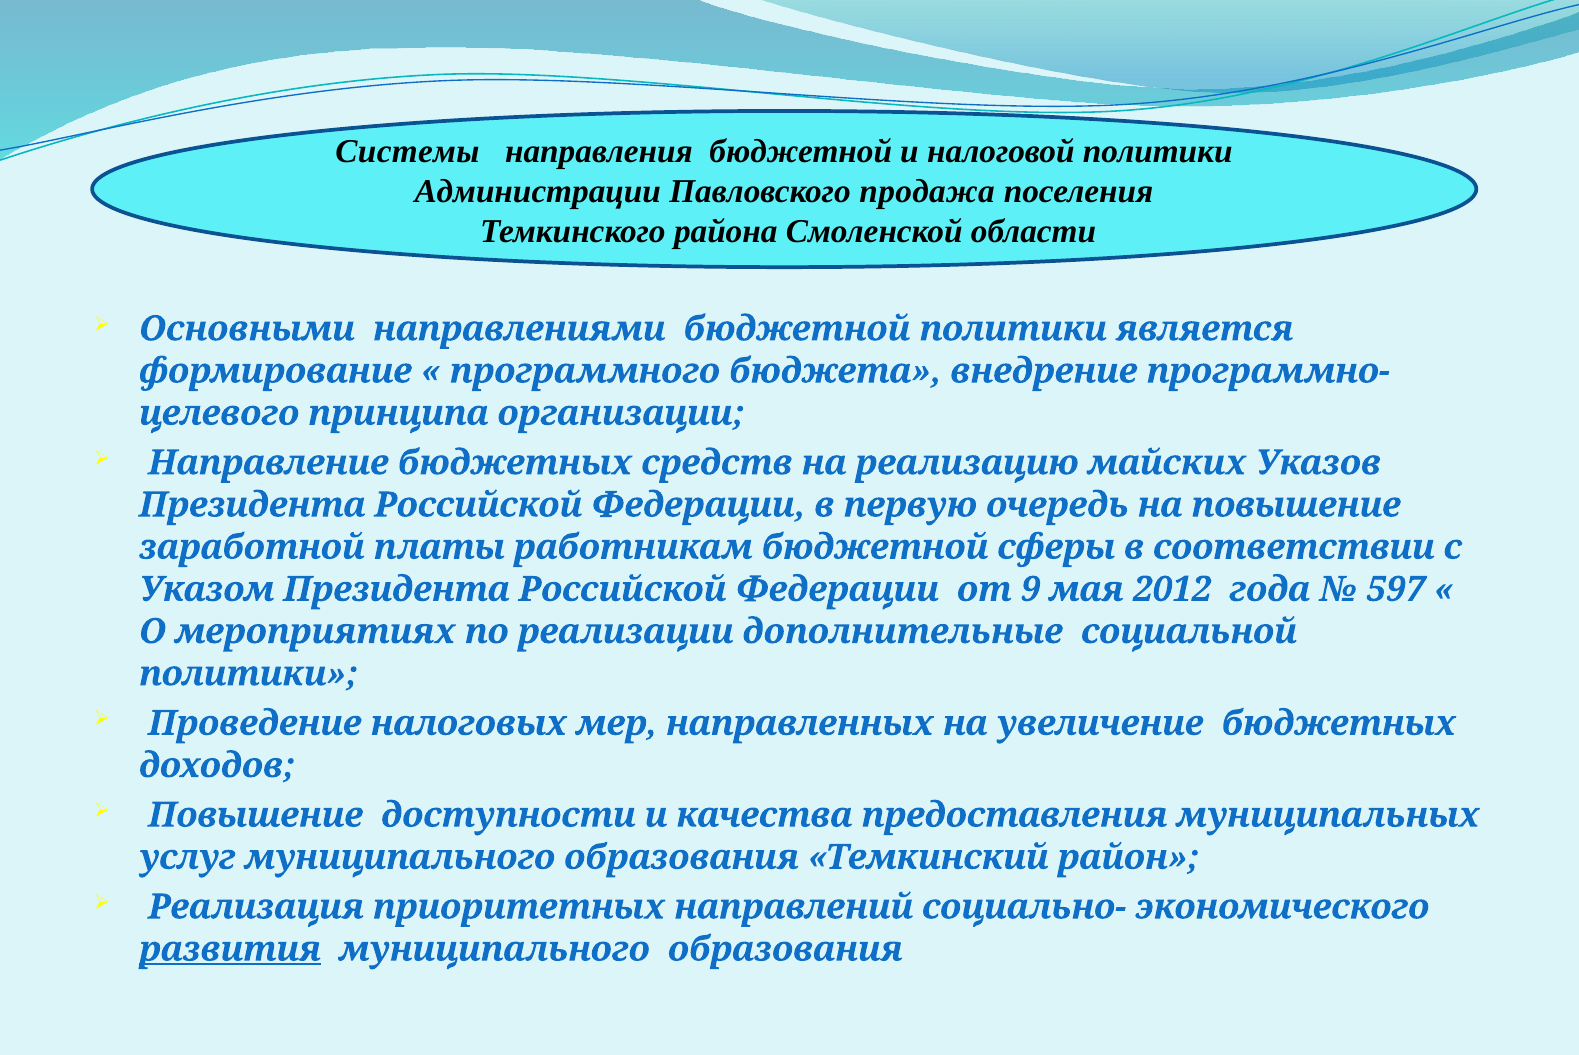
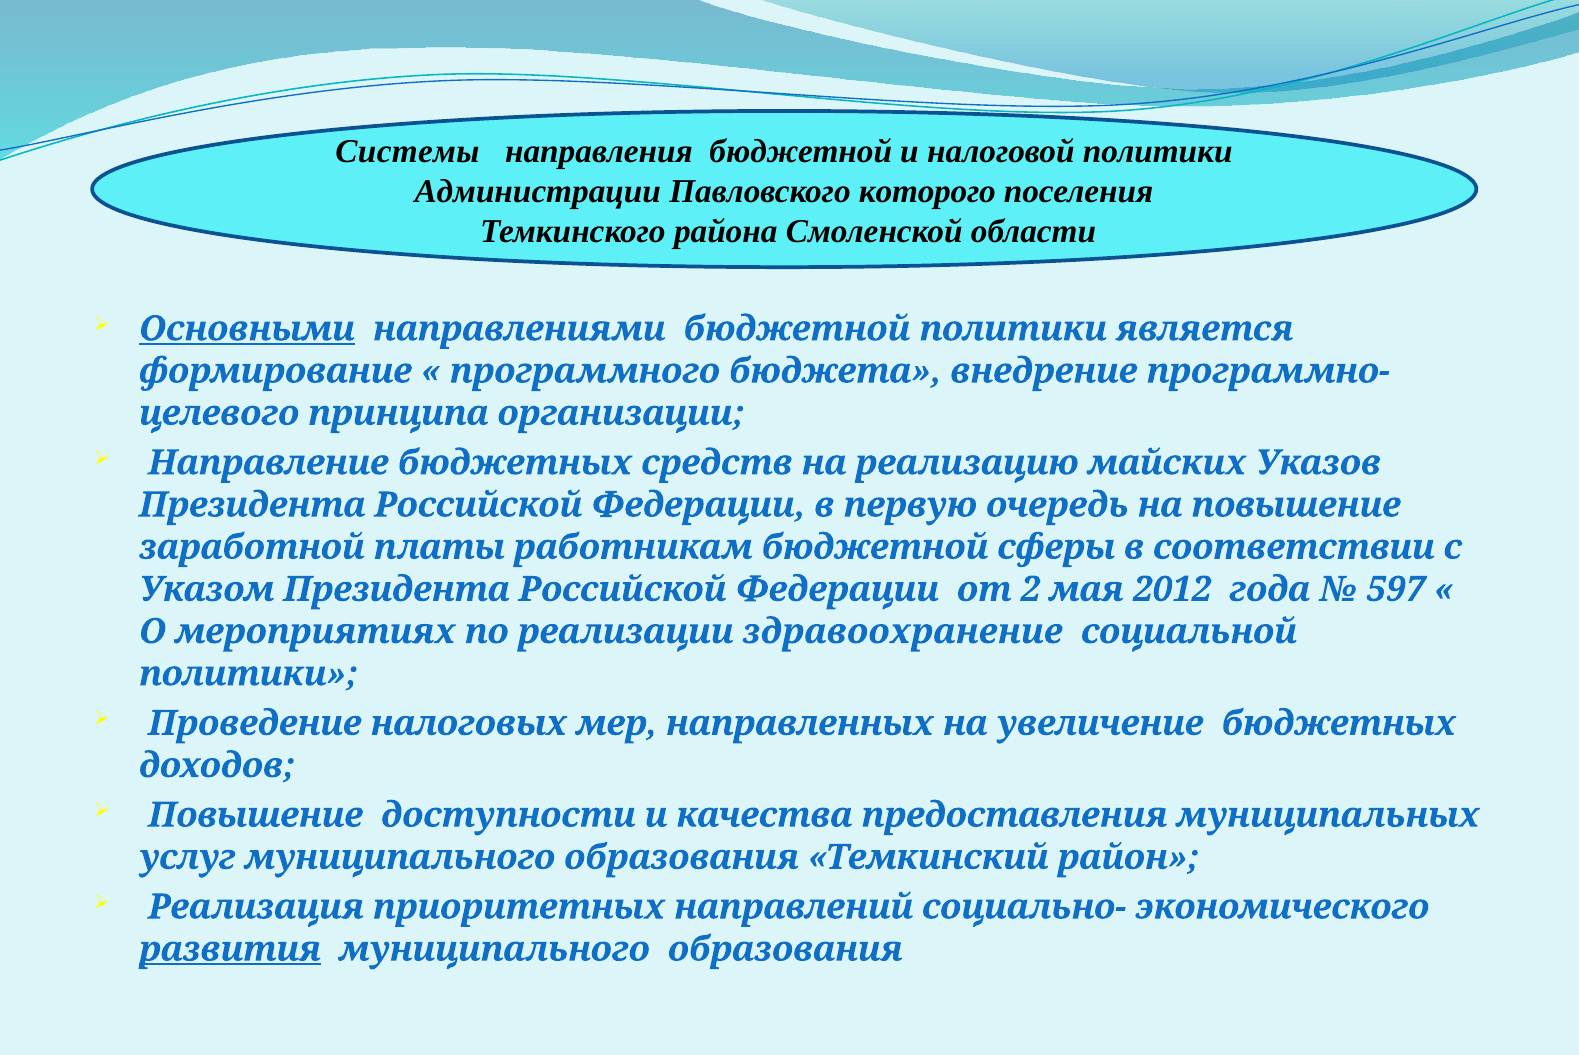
продажа: продажа -> которого (927, 191)
Основными underline: none -> present (247, 329)
9: 9 -> 2 (1030, 589)
дополнительные: дополнительные -> здравоохранение (903, 631)
